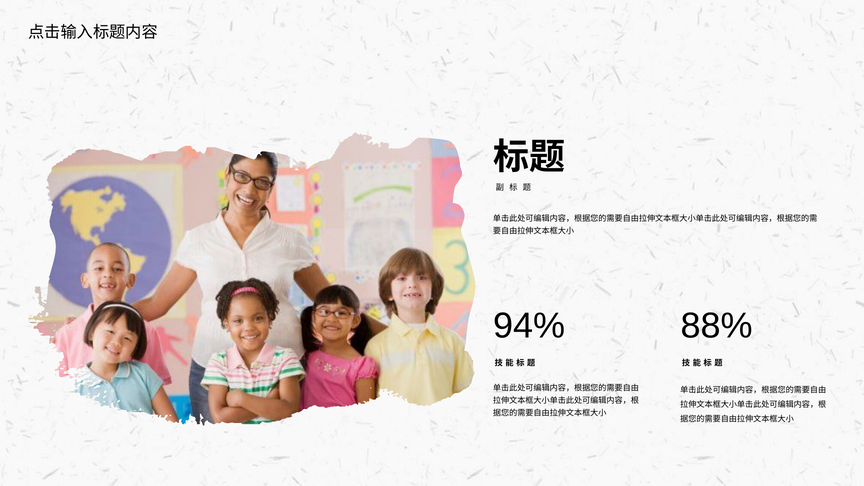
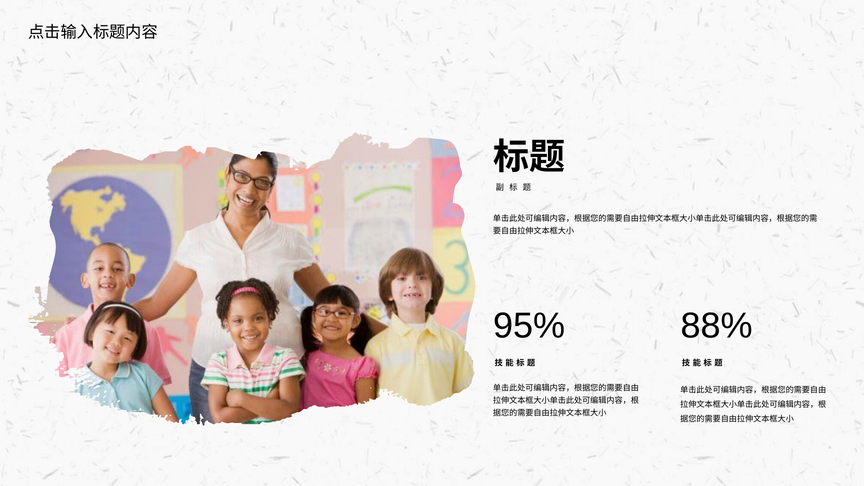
94%: 94% -> 95% (529, 326)
